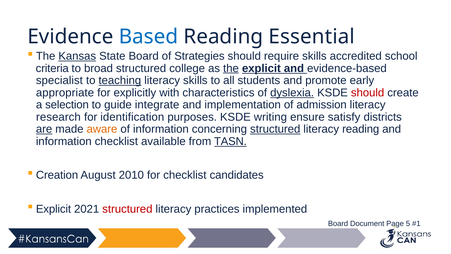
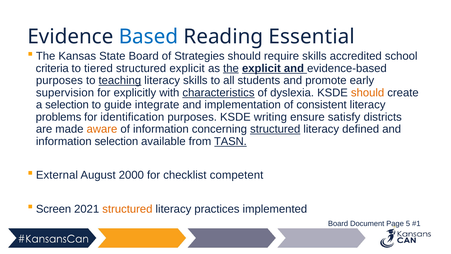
Kansas underline: present -> none (77, 56)
broad: broad -> tiered (98, 68)
structured college: college -> explicit (187, 68)
specialist: specialist -> purposes (59, 80)
appropriate: appropriate -> supervision (65, 93)
characteristics underline: none -> present (219, 93)
dyslexia underline: present -> none (292, 93)
should colour: red -> orange (368, 93)
admission: admission -> consistent (322, 105)
research: research -> problems (59, 117)
are underline: present -> none (44, 129)
literacy reading: reading -> defined (361, 129)
information checklist: checklist -> selection (116, 141)
Creation: Creation -> External (57, 175)
2010: 2010 -> 2000 (131, 175)
candidates: candidates -> competent (237, 175)
Explicit: Explicit -> Screen (54, 209)
structured colour: red -> orange (127, 209)
